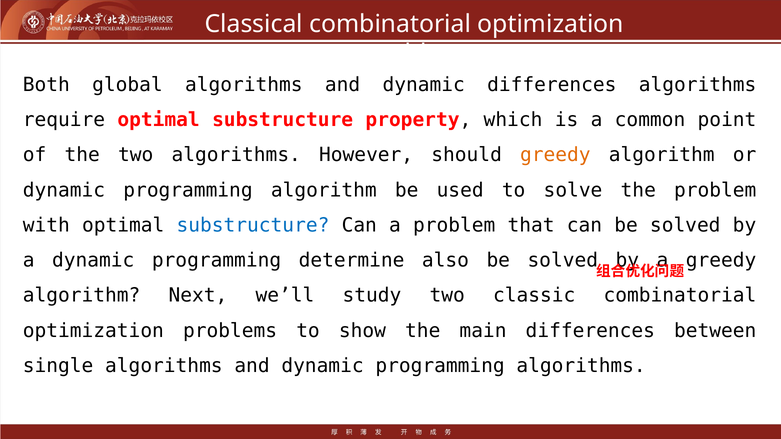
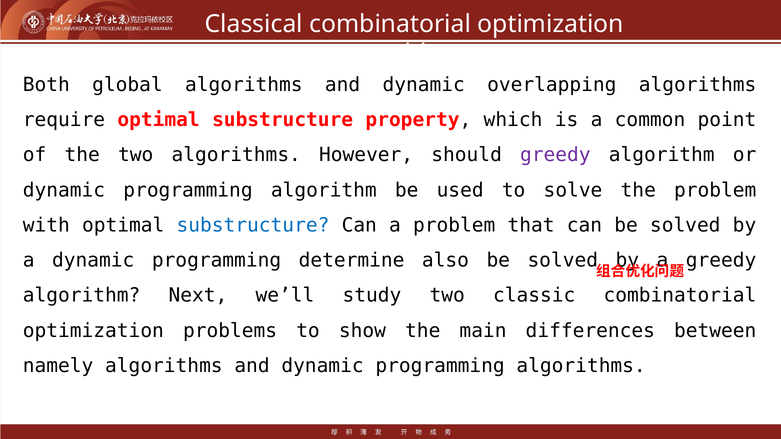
dynamic differences: differences -> overlapping (552, 85)
greedy colour: orange -> purple (555, 155)
single: single -> namely (58, 366)
